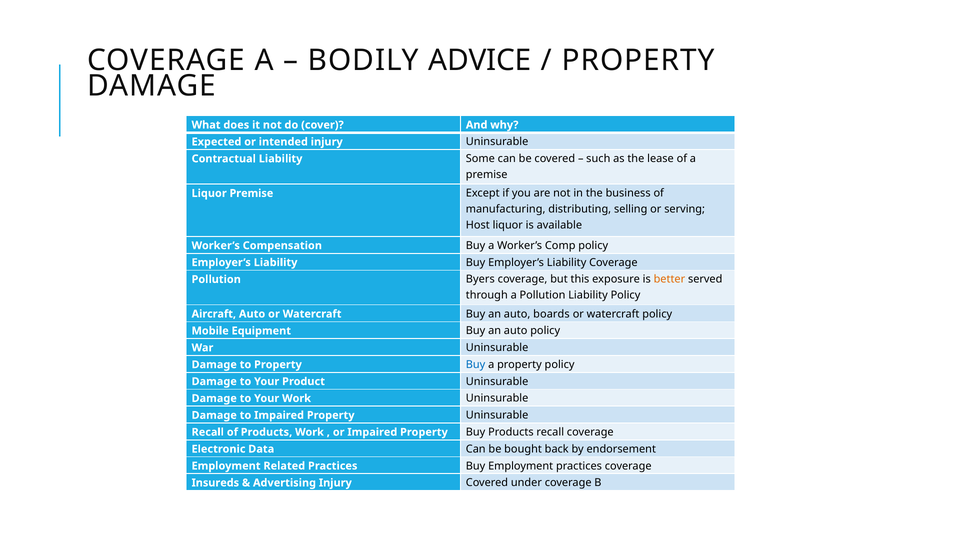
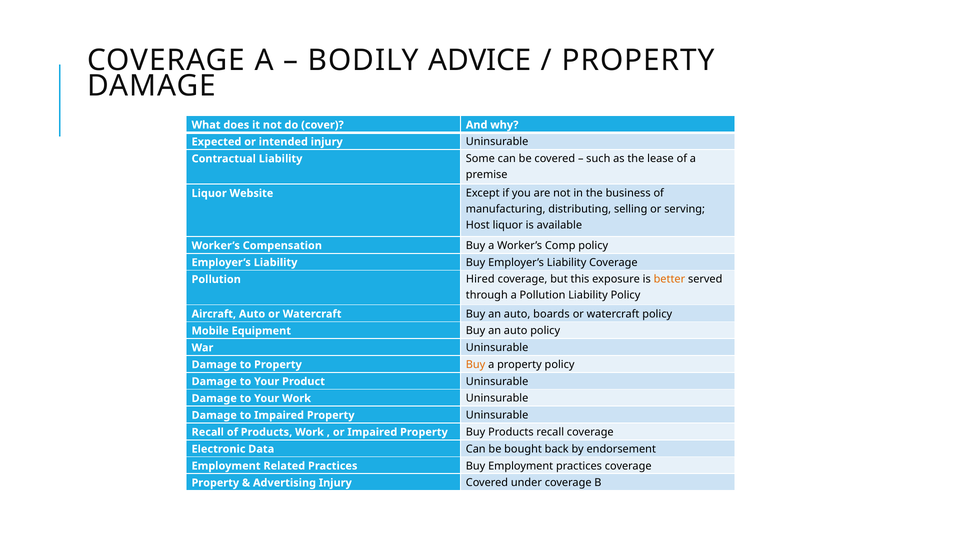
Liquor Premise: Premise -> Website (251, 193)
Byers: Byers -> Hired (480, 279)
Buy colour: blue -> orange (476, 364)
Insureds: Insureds -> Property (215, 482)
